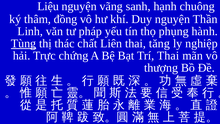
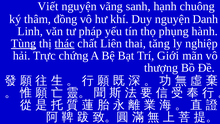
Liệu: Liệu -> Viết (48, 6)
Thần: Thần -> Danh (205, 19)
thác underline: none -> present (65, 43)
Trí Thai: Thai -> Giới (168, 56)
